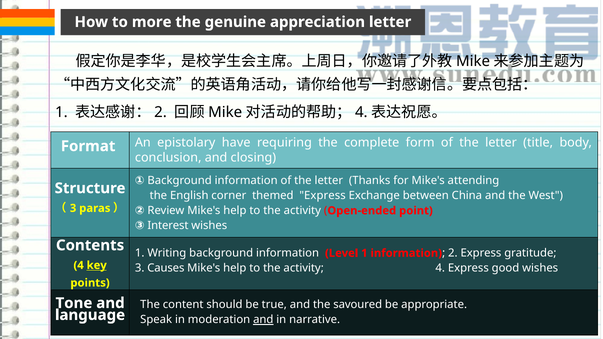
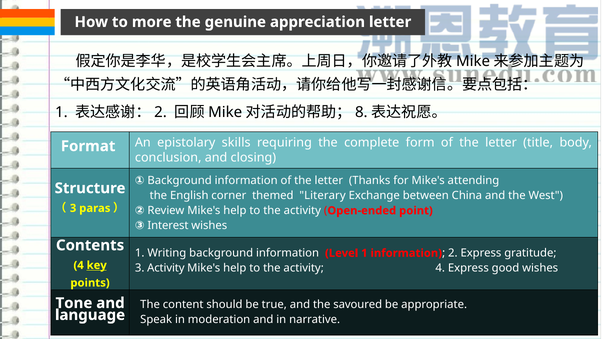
4: 4 -> 8 (361, 112)
have: have -> skills (236, 142)
themed Express: Express -> Literary (323, 196)
3 Causes: Causes -> Activity (166, 268)
and underline: present -> none (263, 320)
